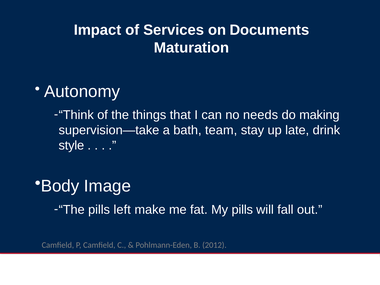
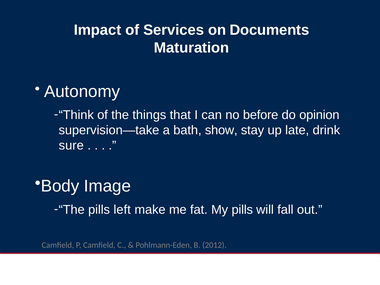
needs: needs -> before (261, 115)
making: making -> opinion (319, 115)
team: team -> show (221, 130)
style: style -> sure (71, 145)
